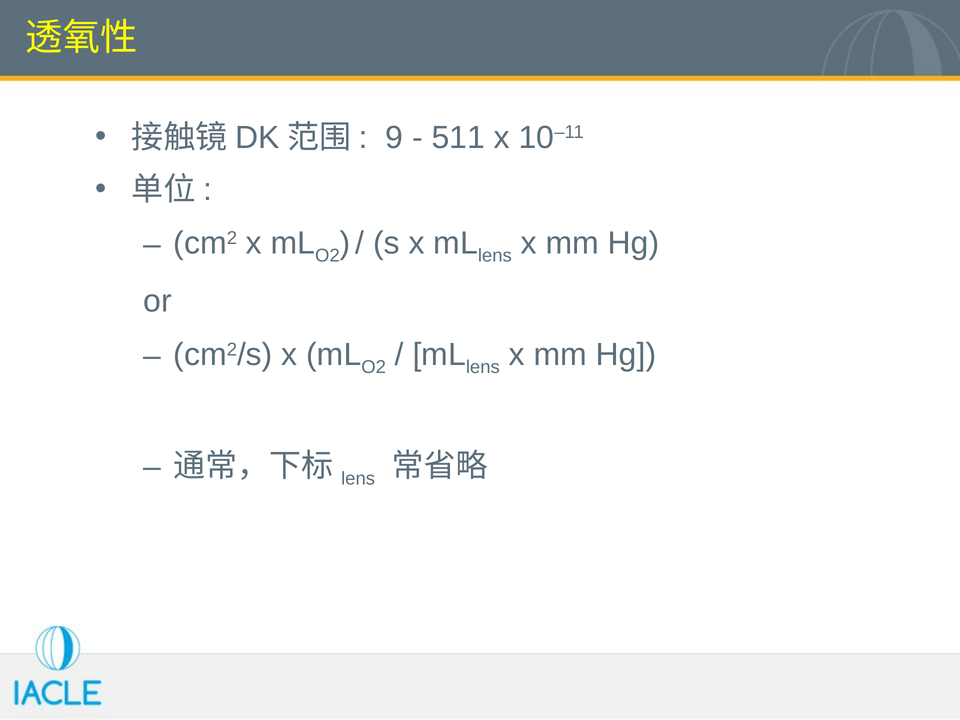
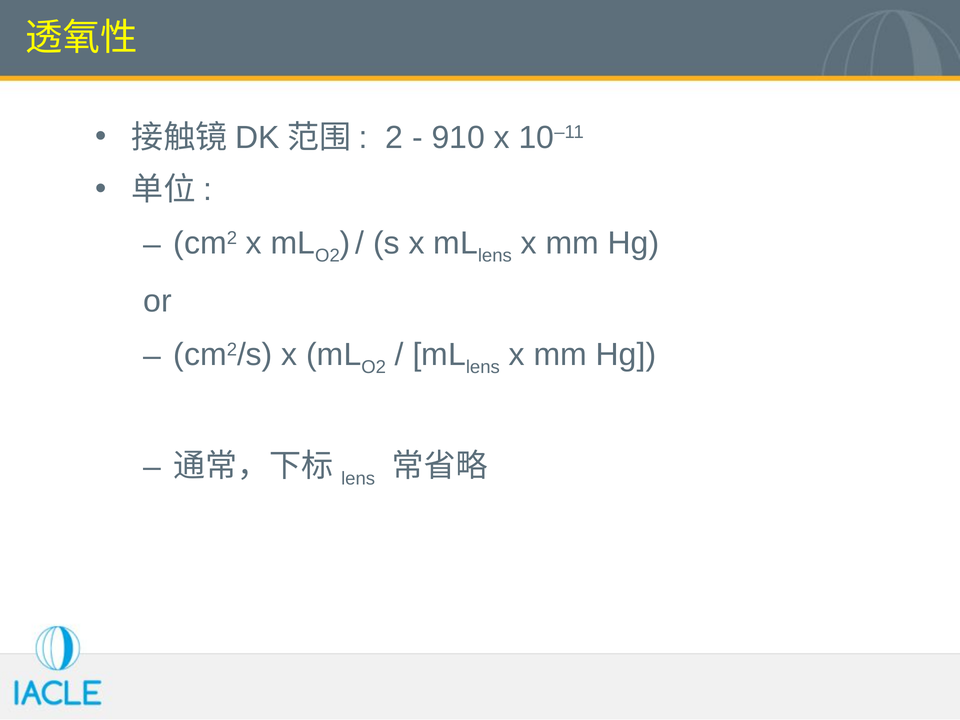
9: 9 -> 2 (394, 137)
511: 511 -> 910 (458, 137)
